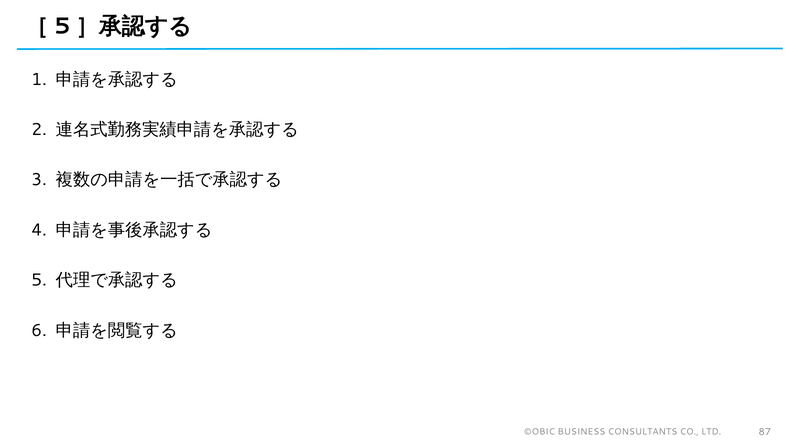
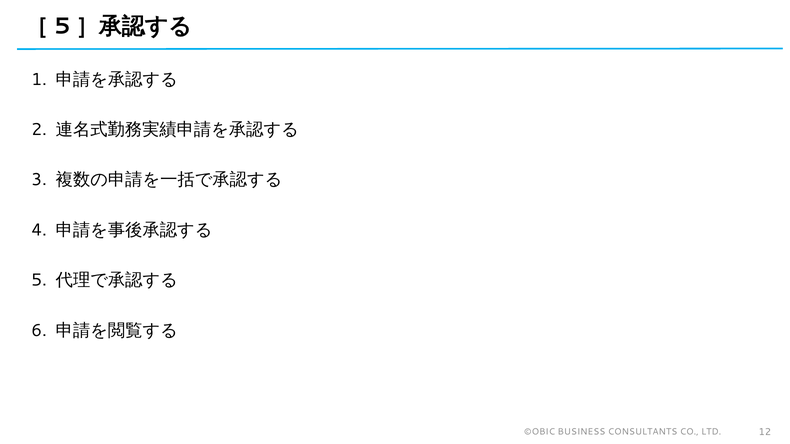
87: 87 -> 12 (765, 432)
